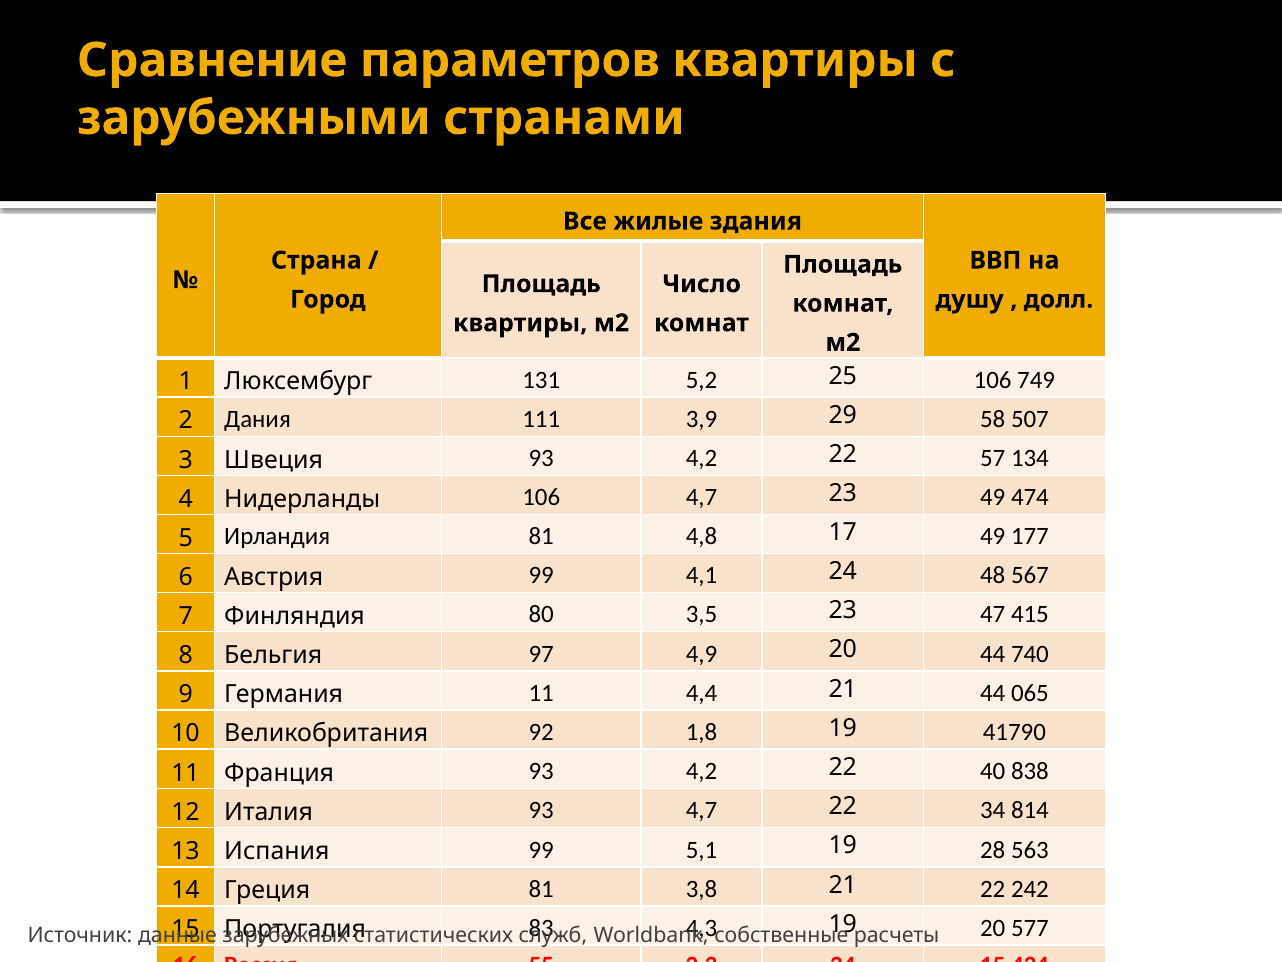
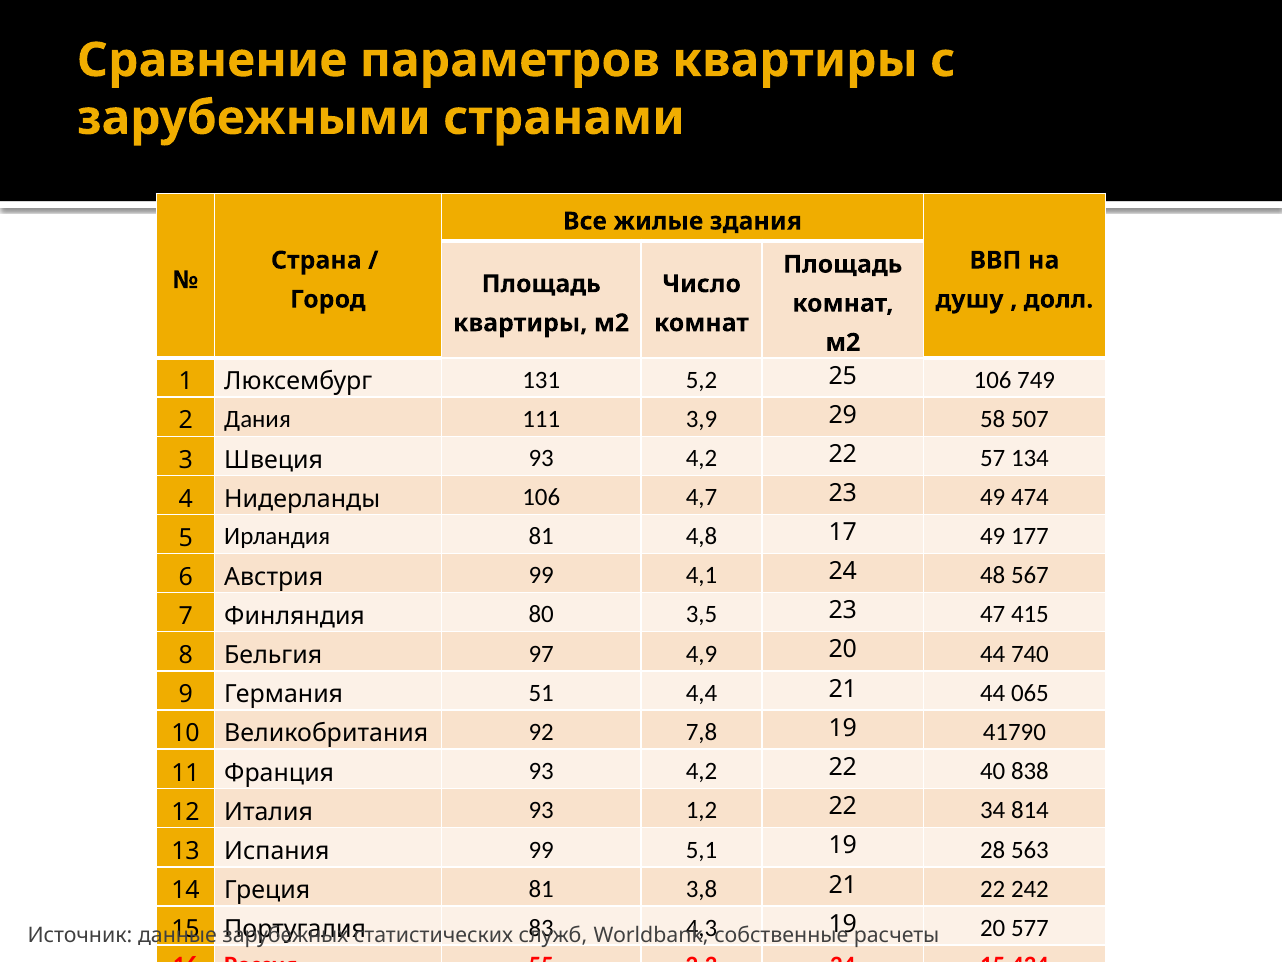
11: 11 -> 51 (541, 693)
1,8: 1,8 -> 7,8 (702, 732)
93 4,7: 4,7 -> 1,2 (702, 810)
